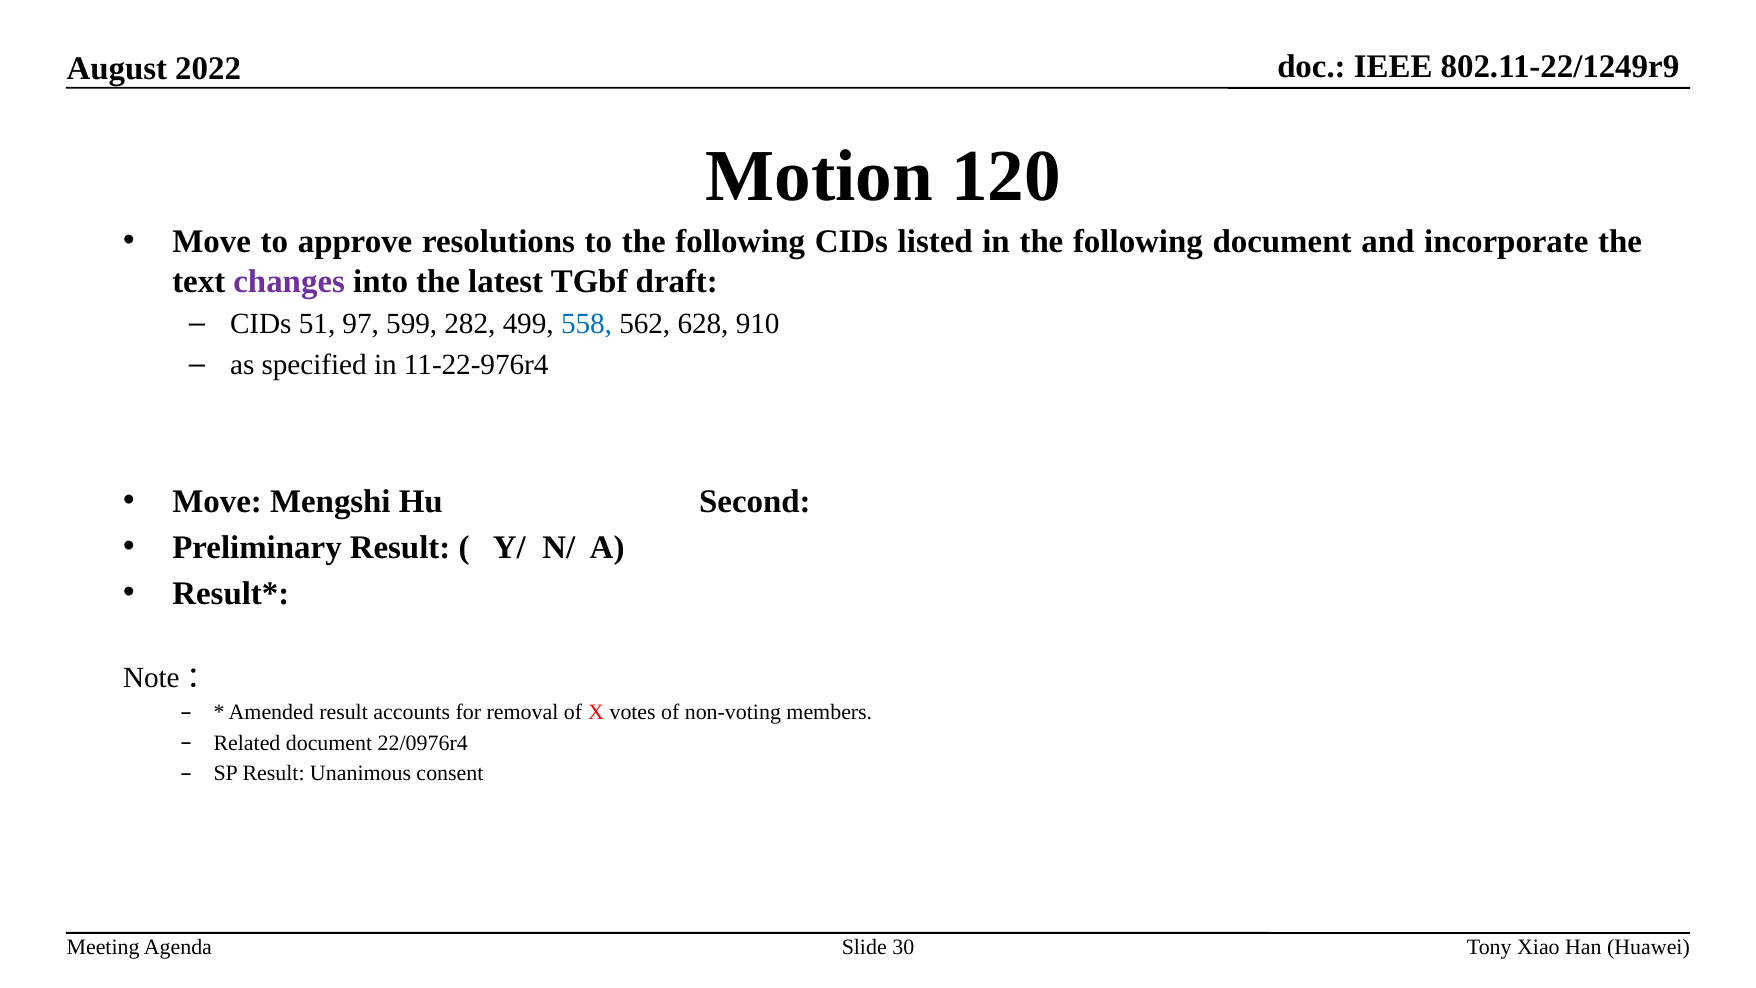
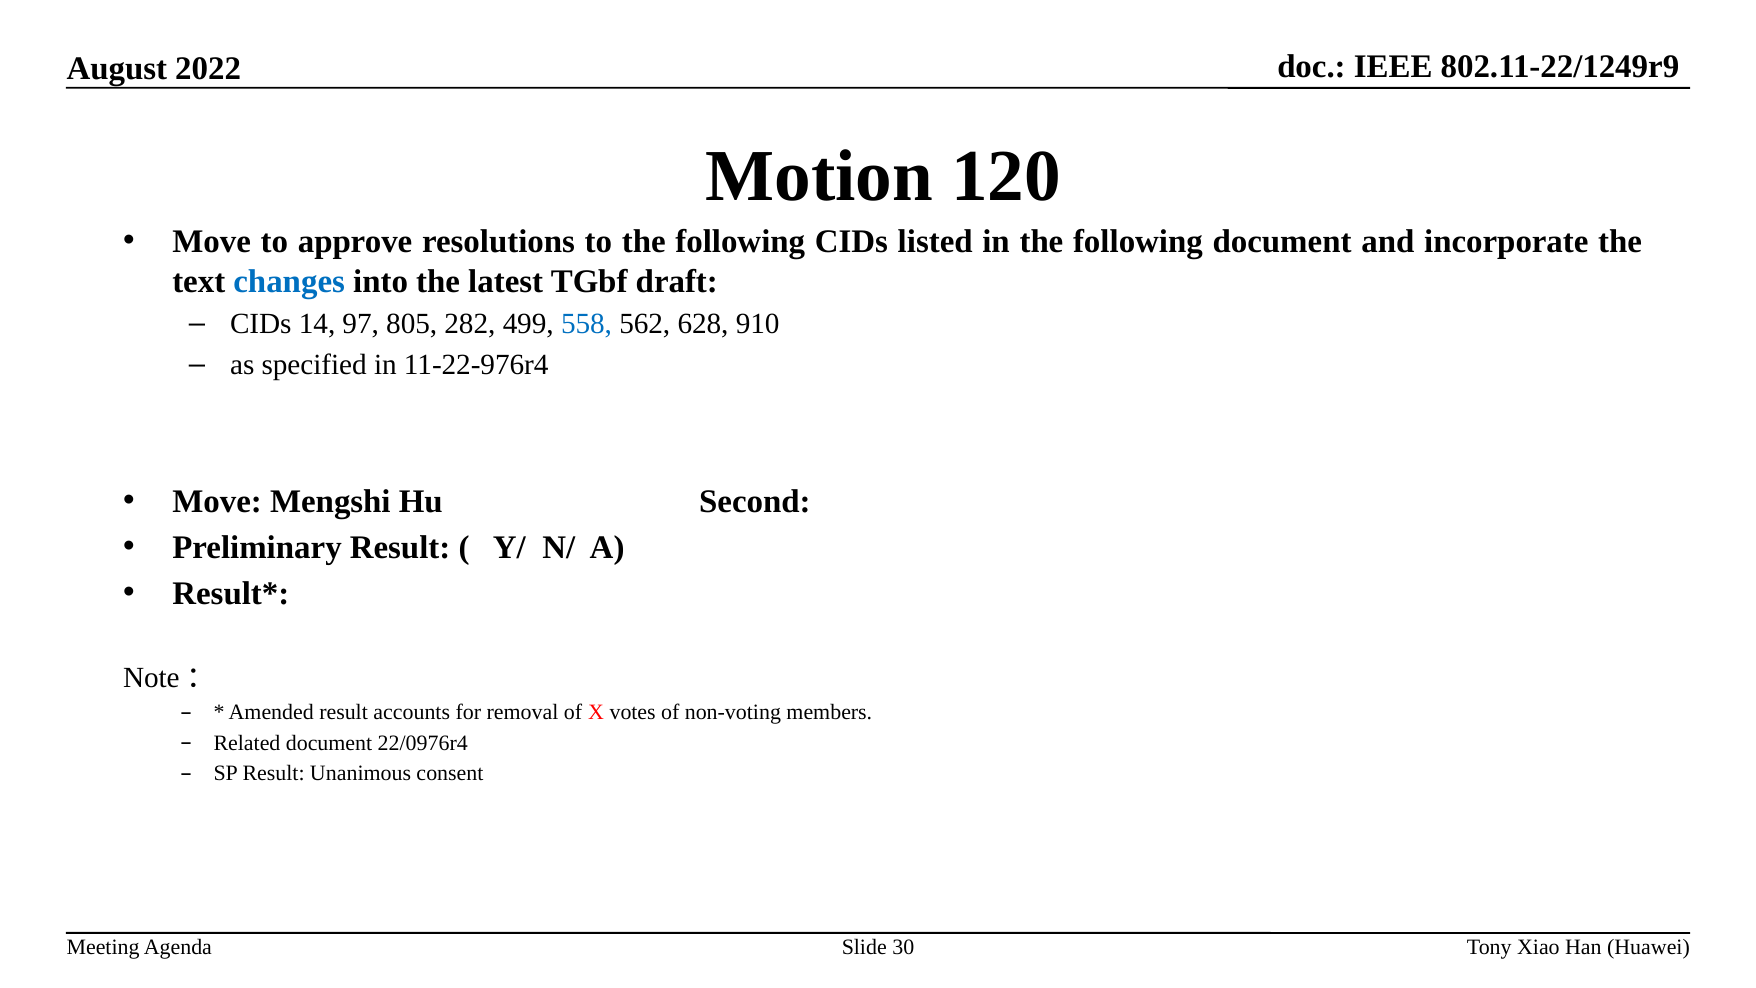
changes colour: purple -> blue (289, 281)
51: 51 -> 14 (317, 324)
599: 599 -> 805 (412, 324)
